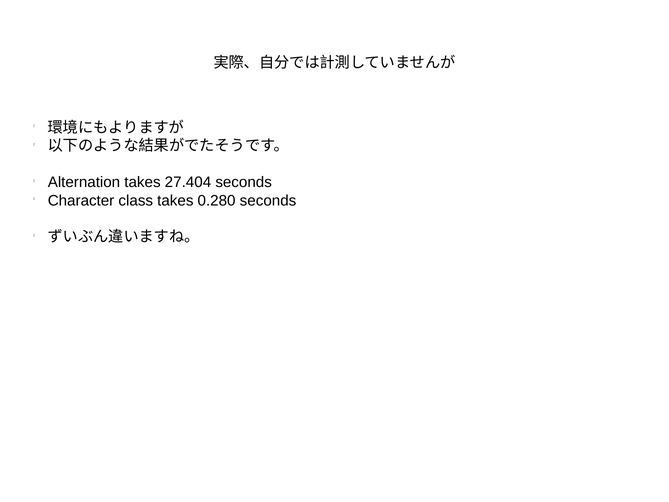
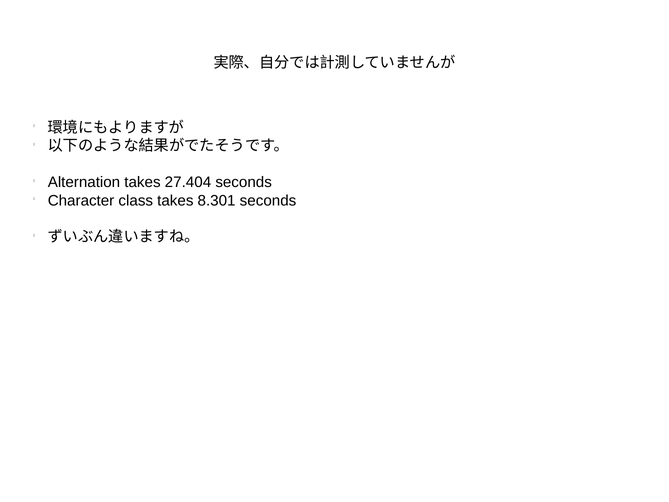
0.280: 0.280 -> 8.301 (217, 200)
